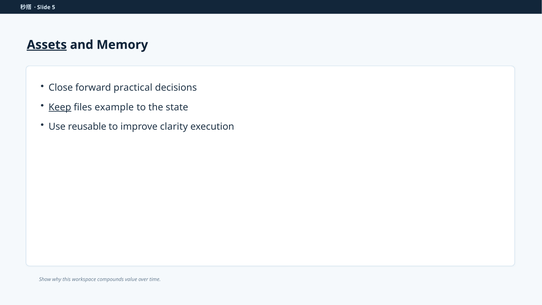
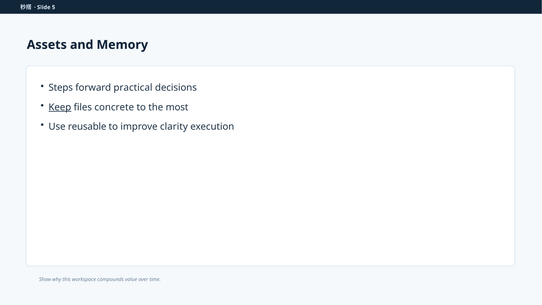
Assets underline: present -> none (47, 45)
Close: Close -> Steps (61, 88)
example: example -> concrete (114, 107)
state: state -> most (177, 107)
